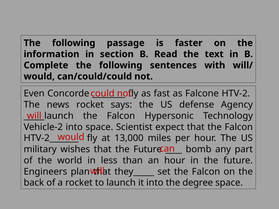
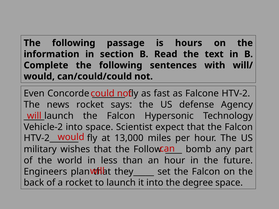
faster: faster -> hours (189, 43)
that the Future: Future -> Follow (148, 149)
